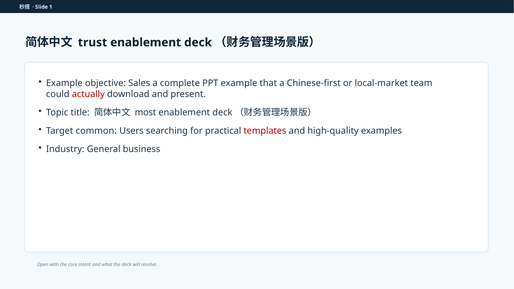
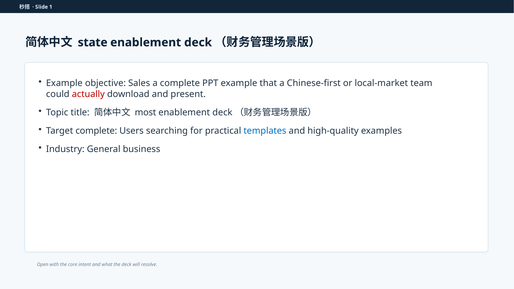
trust: trust -> state (93, 42)
Target common: common -> complete (96, 131)
templates colour: red -> blue (265, 131)
